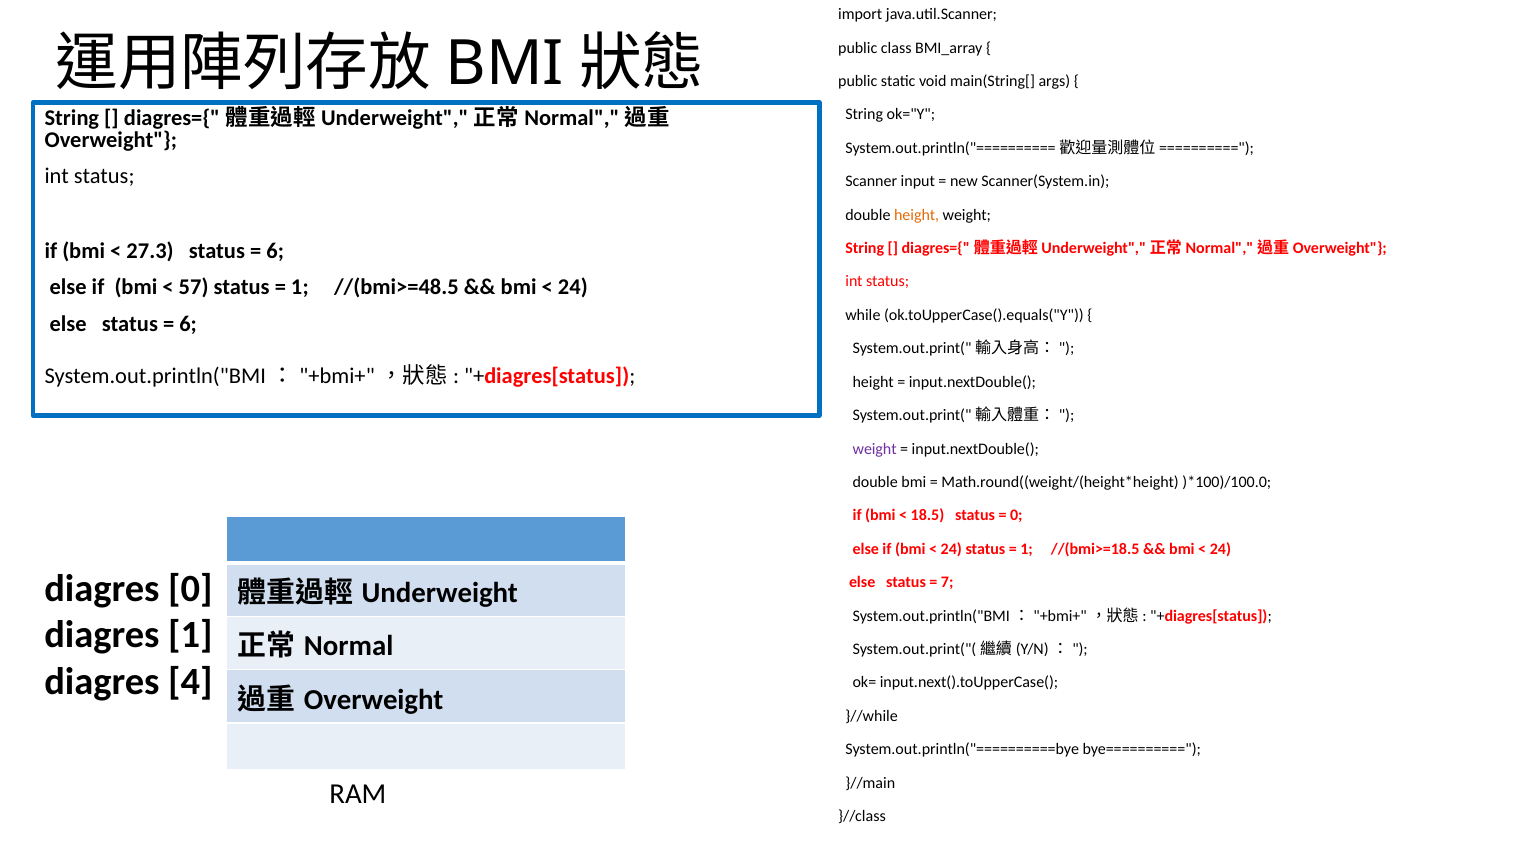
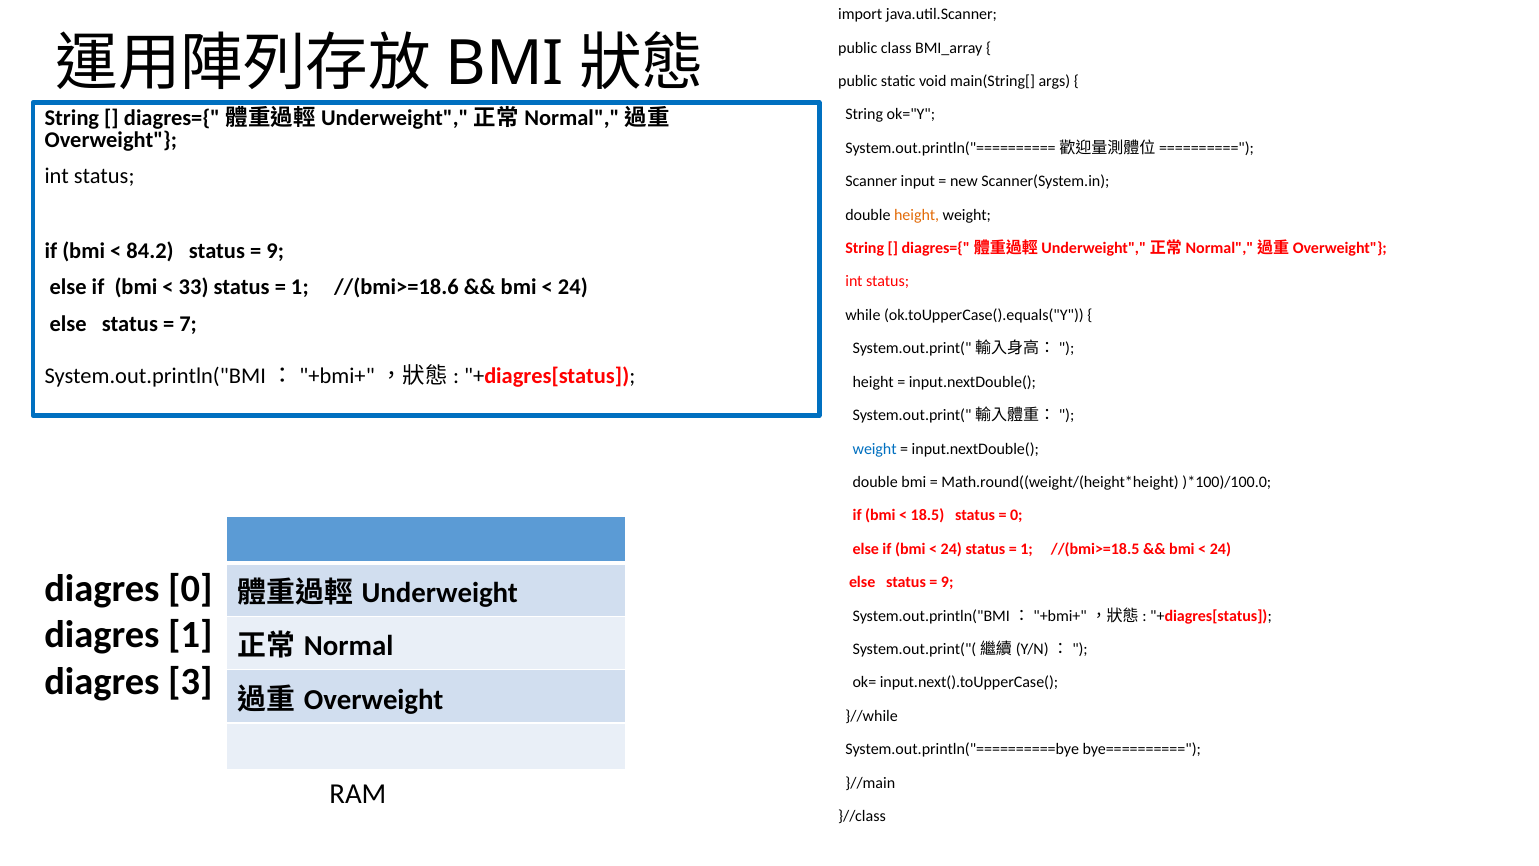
27.3: 27.3 -> 84.2 (150, 251)
6: 6 -> 9 (275, 251)
57: 57 -> 33 (194, 287)
//(bmi>=48.5: //(bmi>=48.5 -> //(bmi>=18.6 (396, 287)
6: 6 -> 7 (188, 324)
weight colour: purple -> blue (875, 449)
7: 7 -> 9 (947, 582)
4: 4 -> 3 (190, 681)
